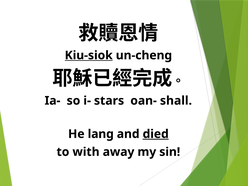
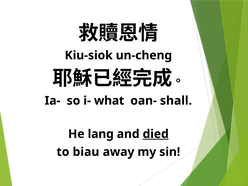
Kiu-siok underline: present -> none (89, 55)
stars: stars -> what (109, 101)
with: with -> biau (86, 152)
